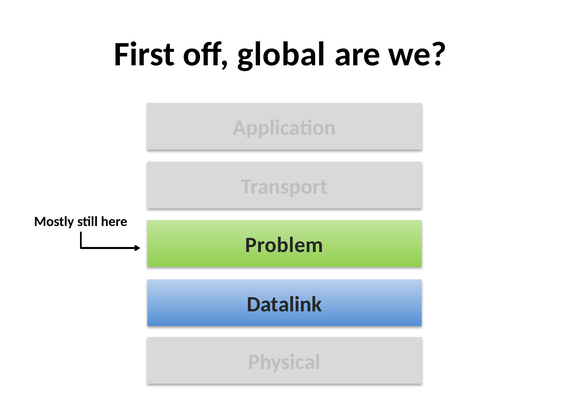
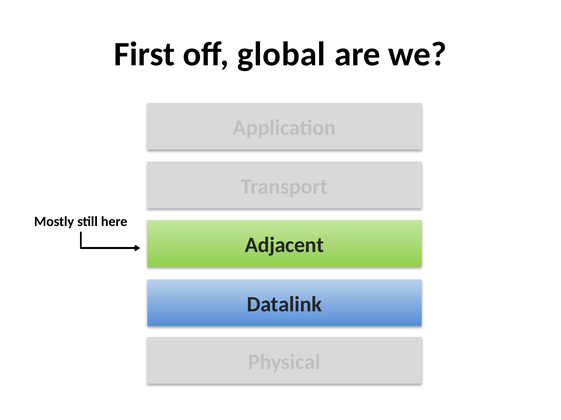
Problem: Problem -> Adjacent (284, 245)
